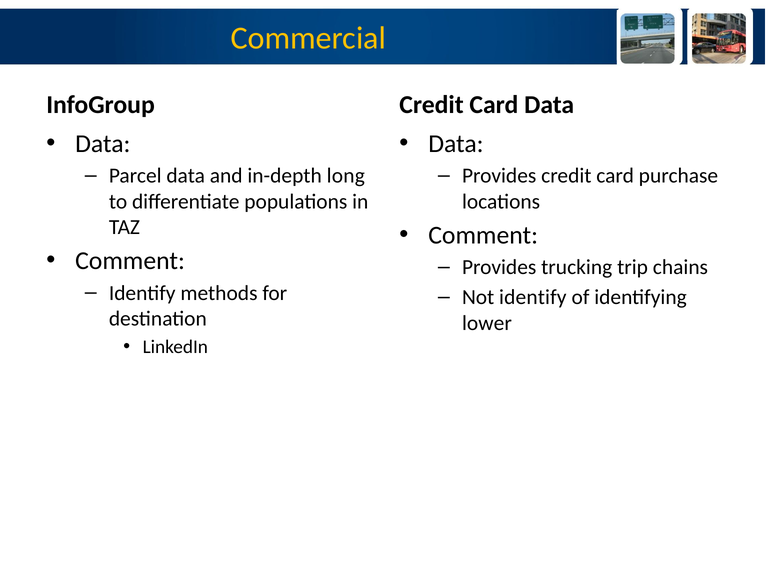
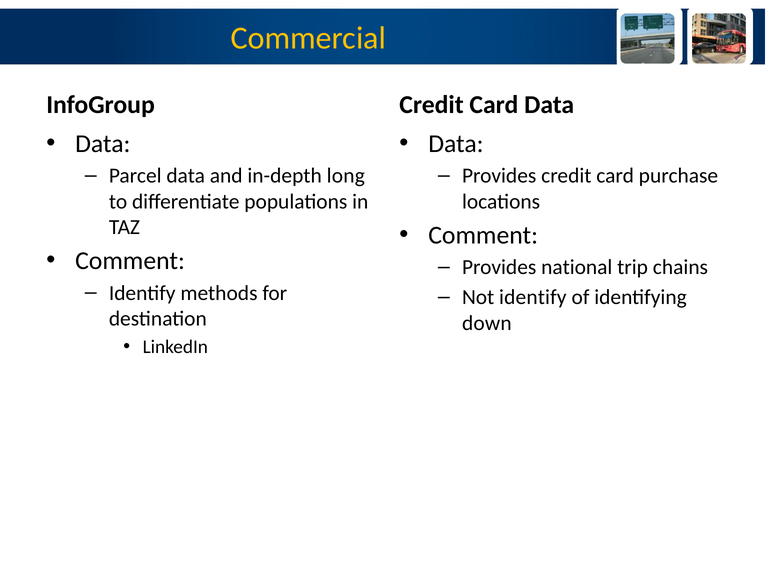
trucking: trucking -> national (577, 268)
lower: lower -> down (487, 323)
